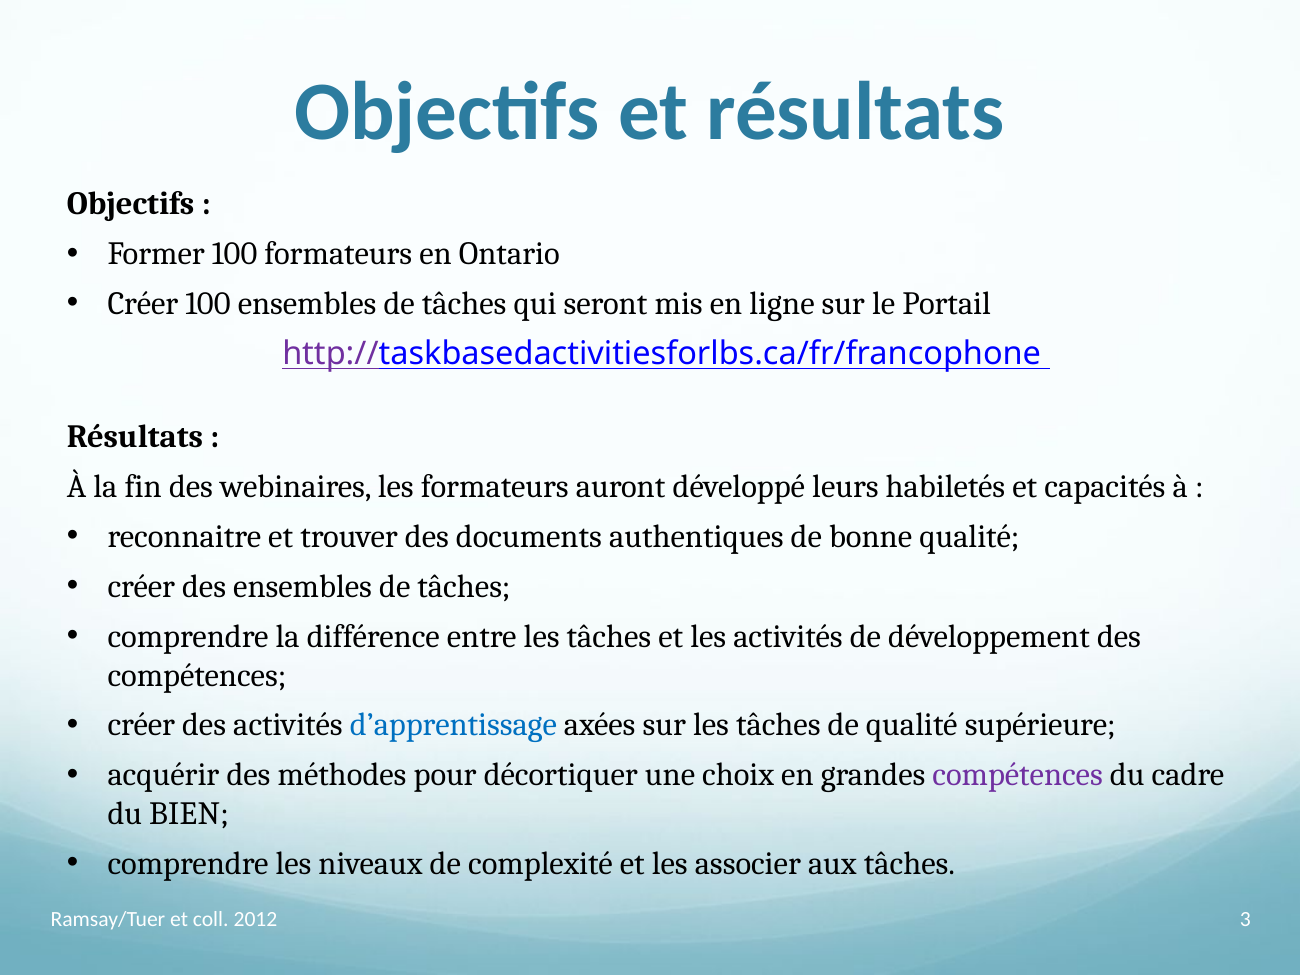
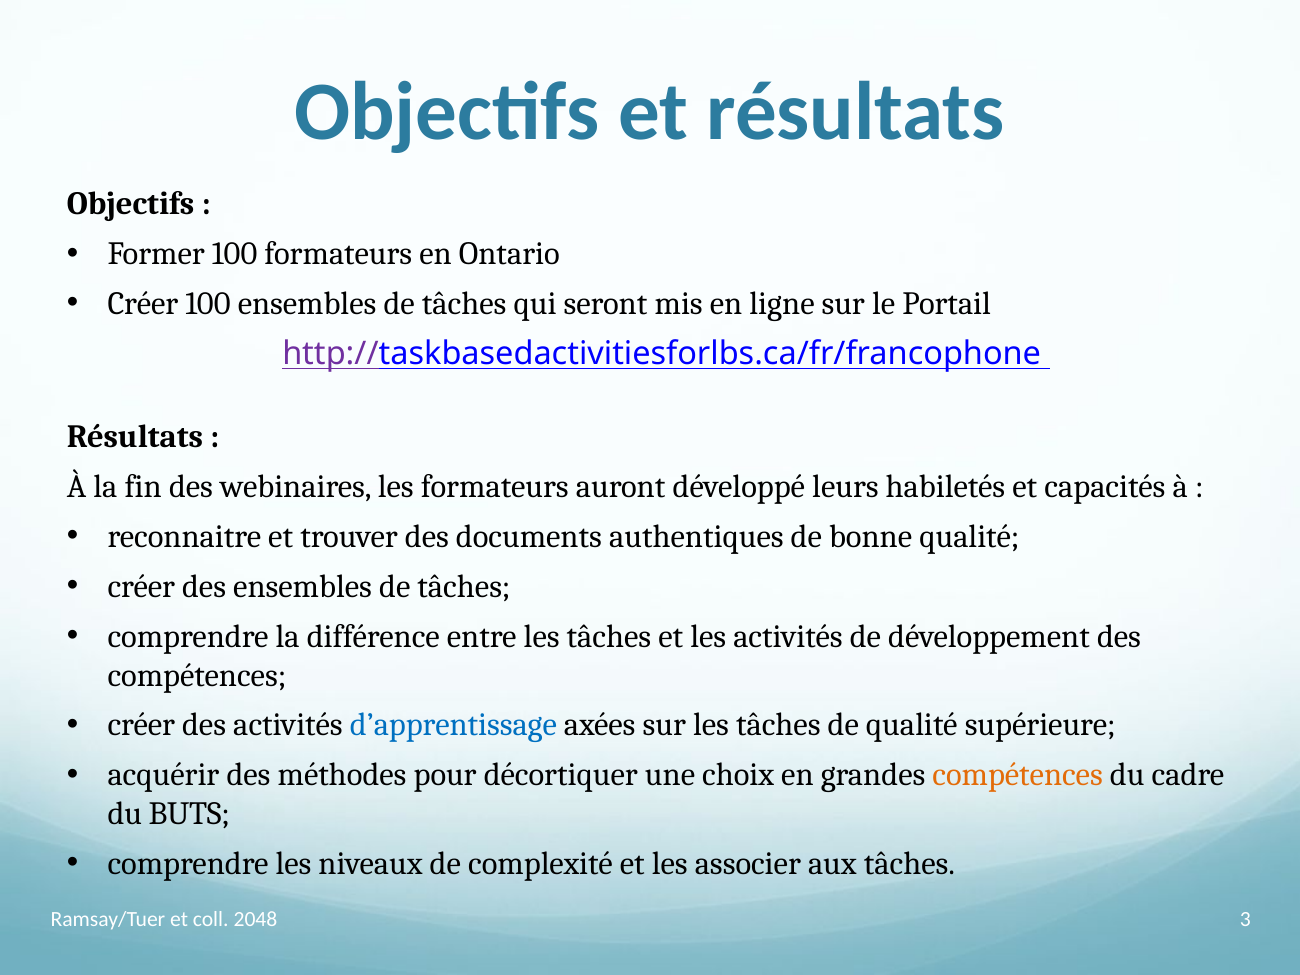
compétences colour: purple -> orange (1018, 775)
BIEN: BIEN -> BUTS (189, 814)
2012: 2012 -> 2048 (255, 920)
